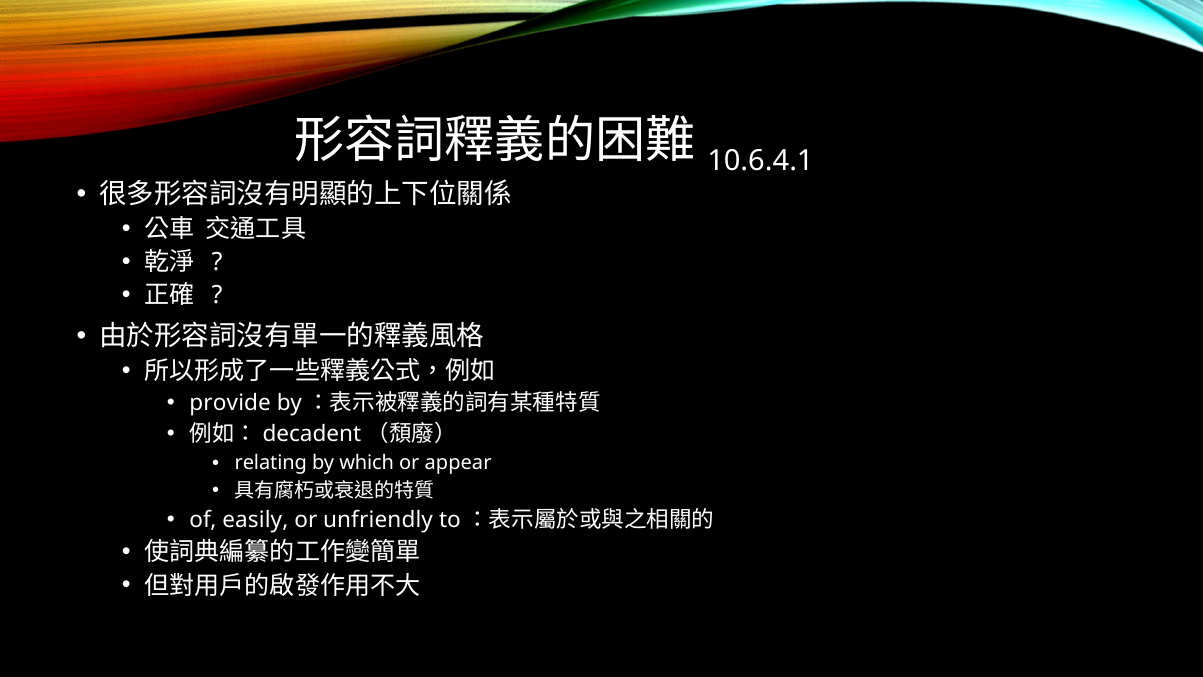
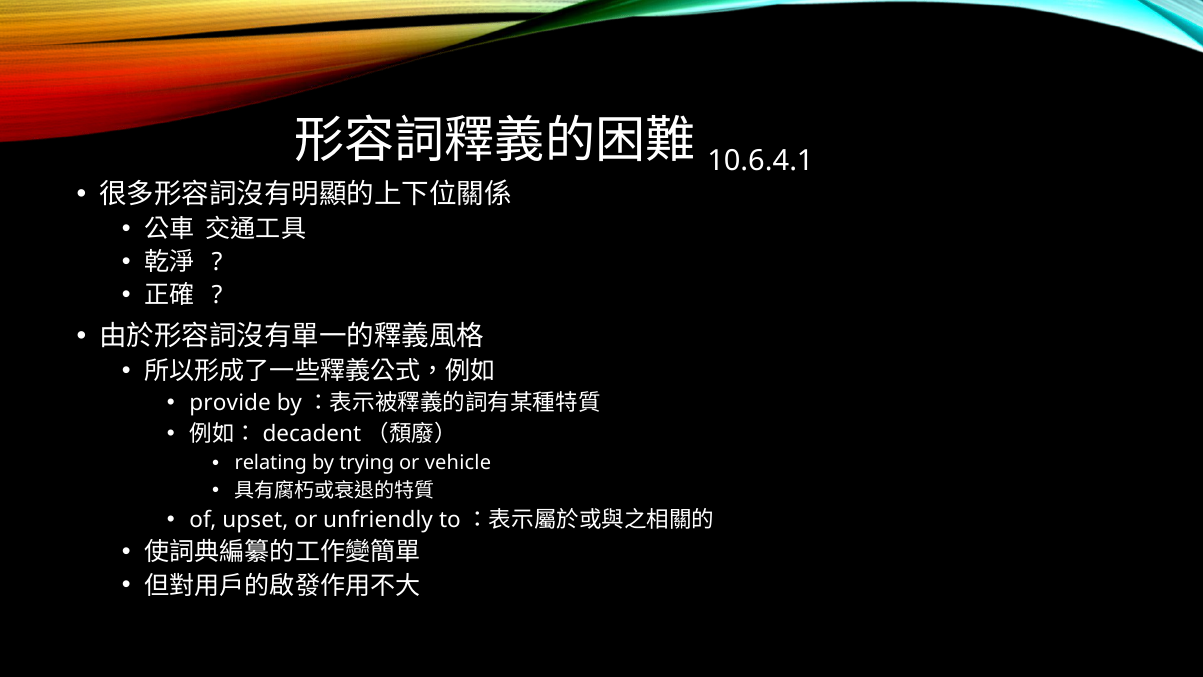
which: which -> trying (367, 463)
appear: appear -> vehicle (458, 463)
easily: easily -> upset (255, 520)
